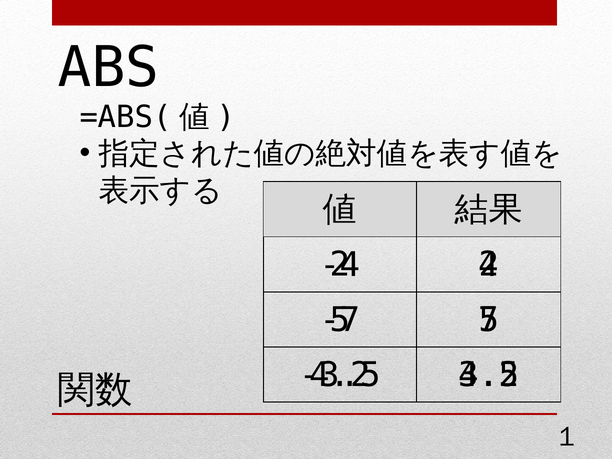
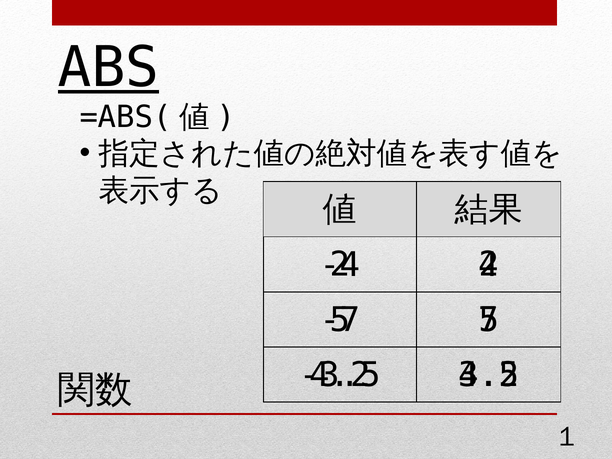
ABS underline: none -> present (109, 68)
